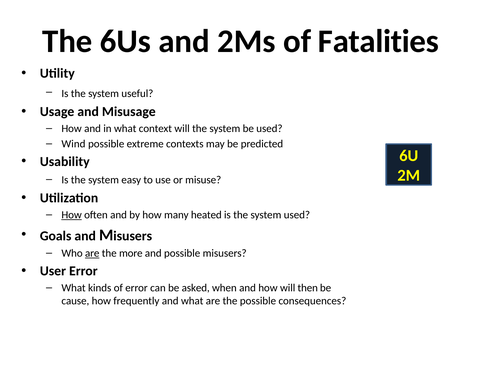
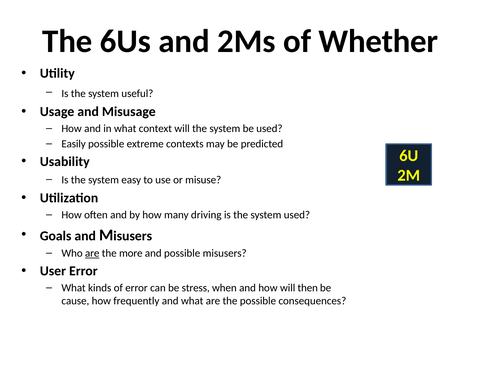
Fatalities: Fatalities -> Whether (378, 41)
Wind: Wind -> Easily (74, 144)
How underline: present -> none (72, 215)
heated: heated -> driving (206, 215)
asked: asked -> stress (196, 288)
